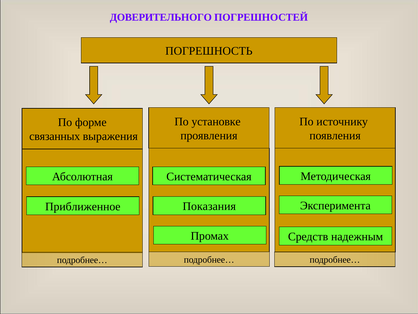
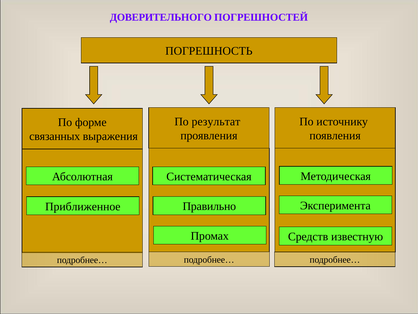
установке: установке -> результат (216, 122)
Показания: Показания -> Правильно (209, 206)
надежным: надежным -> известную (357, 236)
